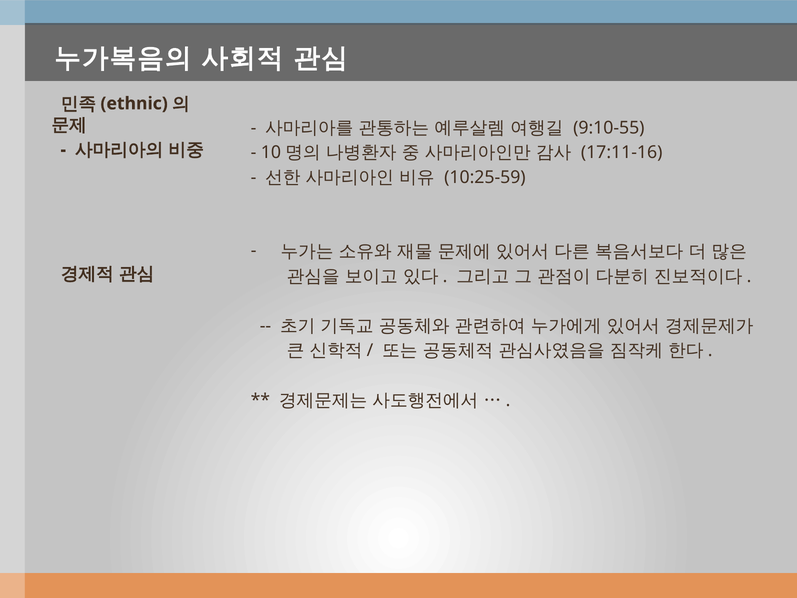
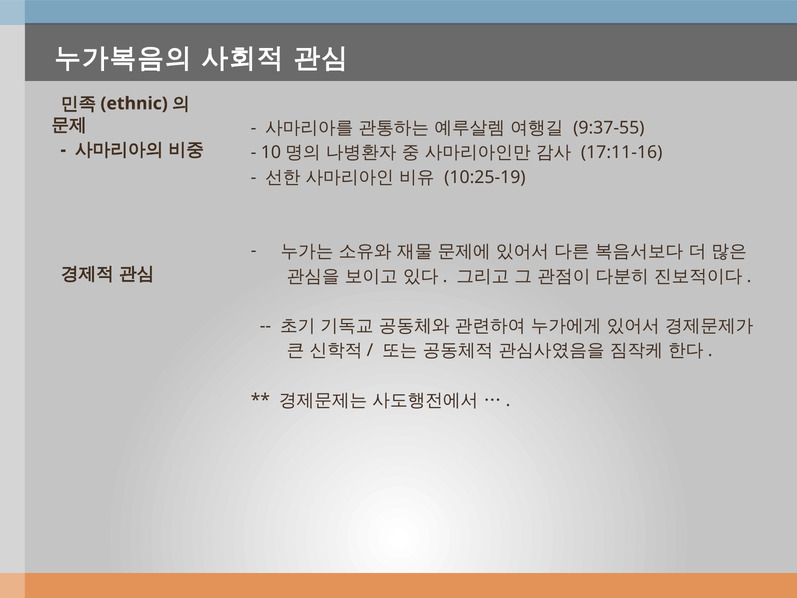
9:10-55: 9:10-55 -> 9:37-55 (609, 128)
10:25-59: 10:25-59 -> 10:25-19 (485, 177)
